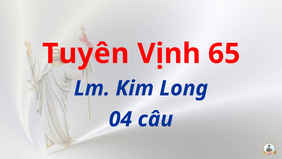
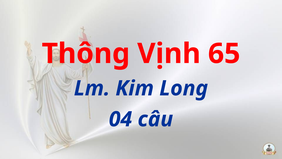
Tuyên: Tuyên -> Thông (86, 54)
